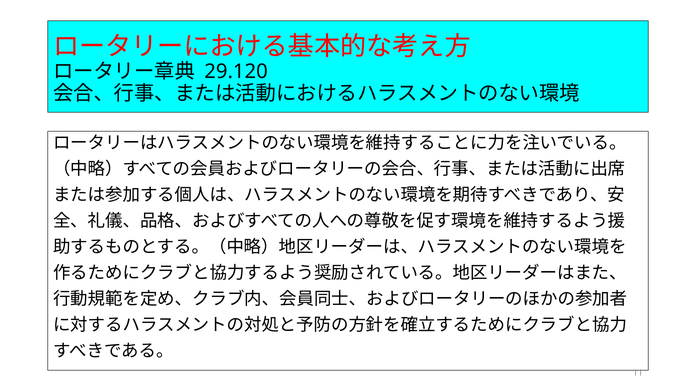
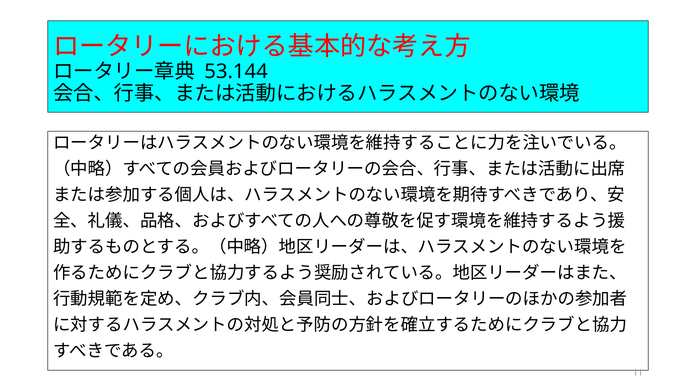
29.120: 29.120 -> 53.144 (236, 72)
